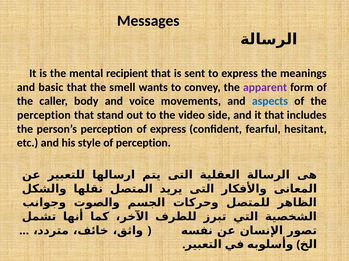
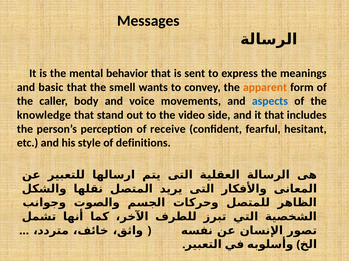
recipient: recipient -> behavior (127, 74)
apparent colour: purple -> orange (265, 87)
perception: perception -> knowledge (44, 115)
of express: express -> receive (168, 129)
of perception: perception -> definitions (143, 143)
